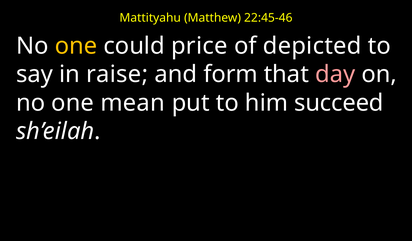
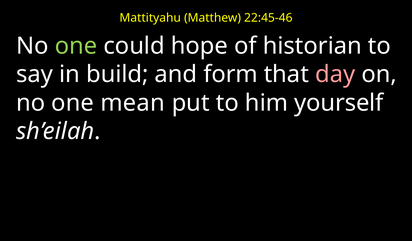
one colour: yellow -> light green (76, 46)
price: price -> hope (199, 46)
depicted: depicted -> historian (312, 46)
raise: raise -> build (117, 74)
succeed: succeed -> yourself (339, 103)
